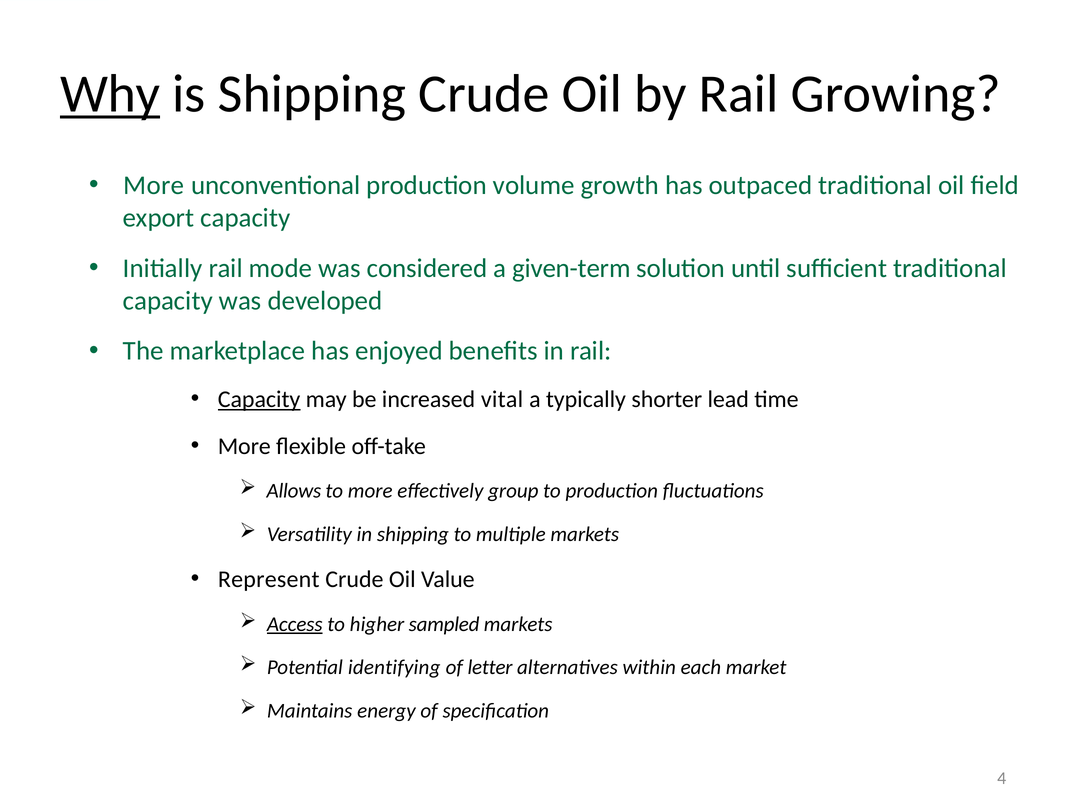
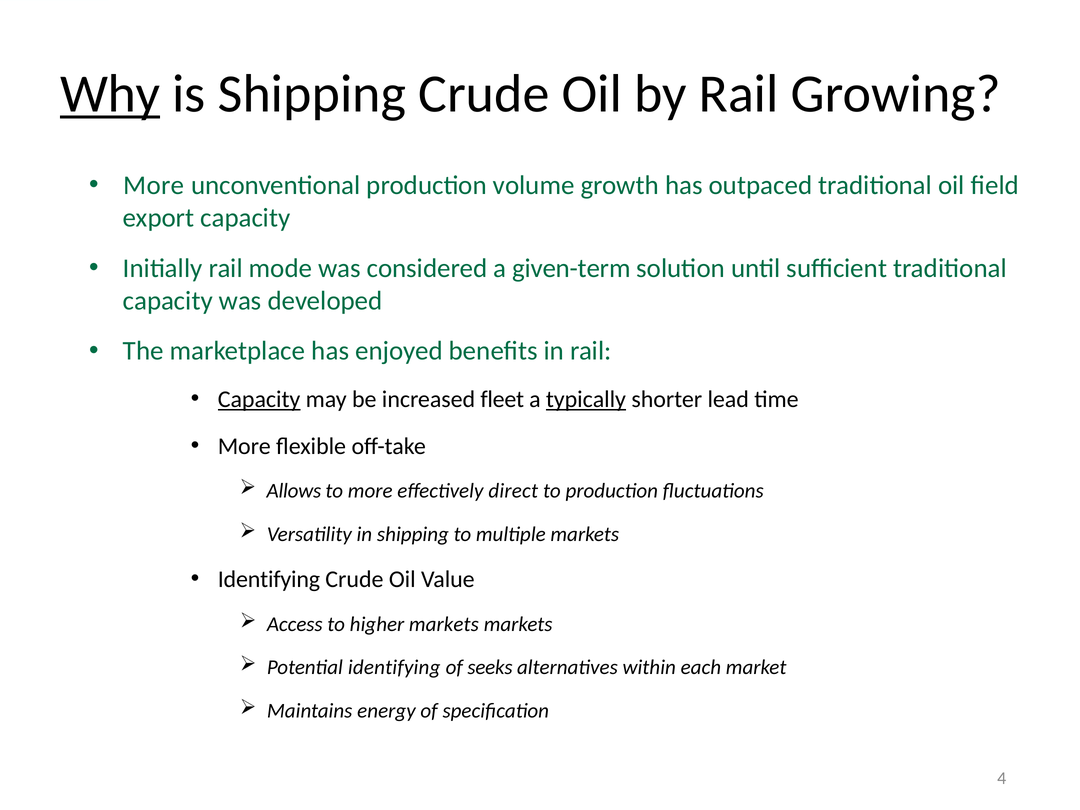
vital: vital -> fleet (502, 399)
typically underline: none -> present (586, 399)
group: group -> direct (513, 491)
Represent: Represent -> Identifying (269, 579)
Access underline: present -> none (295, 624)
higher sampled: sampled -> markets (444, 624)
letter: letter -> seeks (490, 667)
